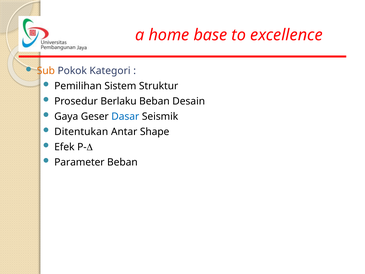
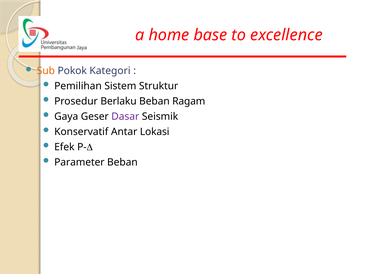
Desain: Desain -> Ragam (189, 101)
Dasar colour: blue -> purple (125, 116)
Ditentukan: Ditentukan -> Konservatif (81, 132)
Shape: Shape -> Lokasi (155, 132)
